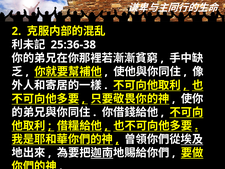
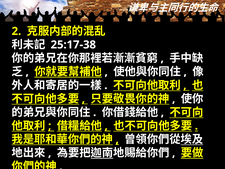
25:36-38: 25:36-38 -> 25:17-38 (73, 45)
